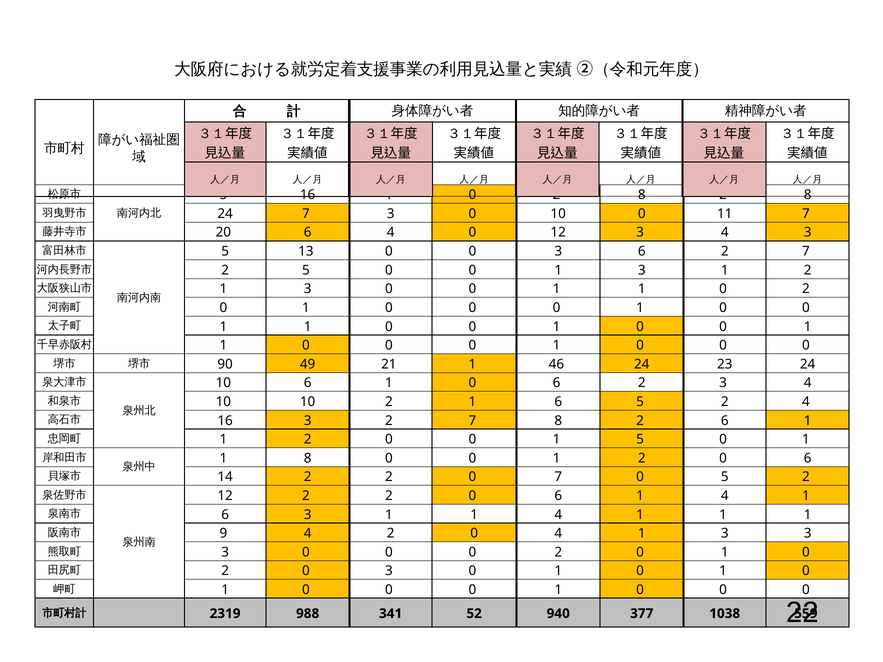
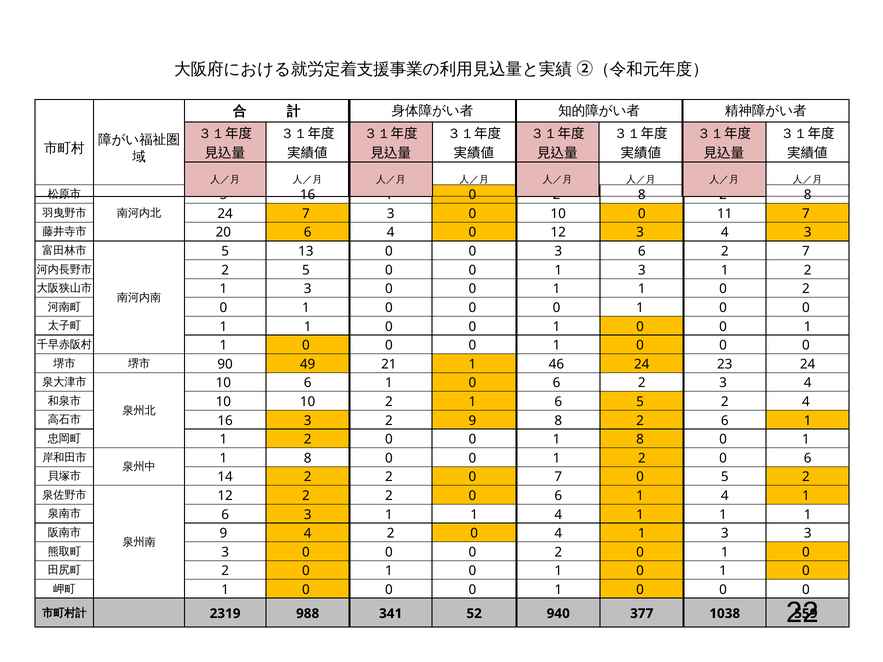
3 2 7: 7 -> 9 (472, 421)
0 1 5: 5 -> 8 (640, 440)
3: 3 -> 1 (389, 571)
